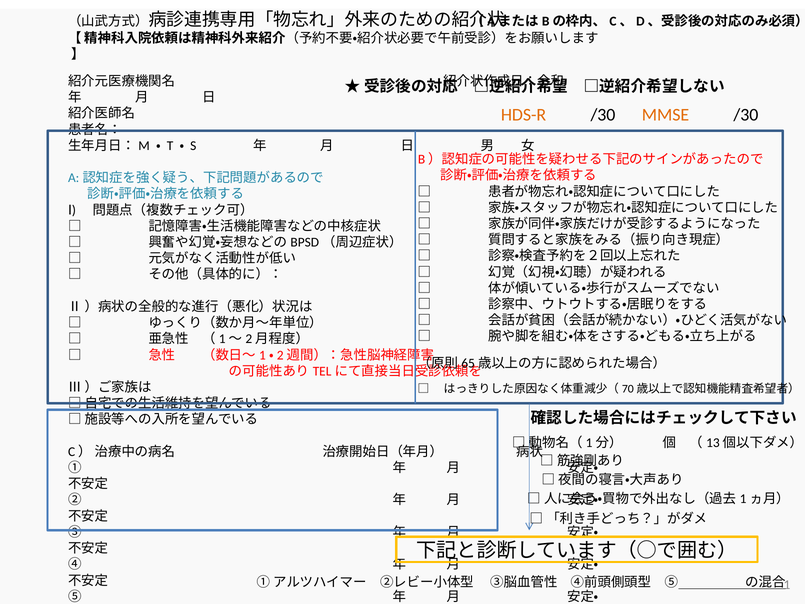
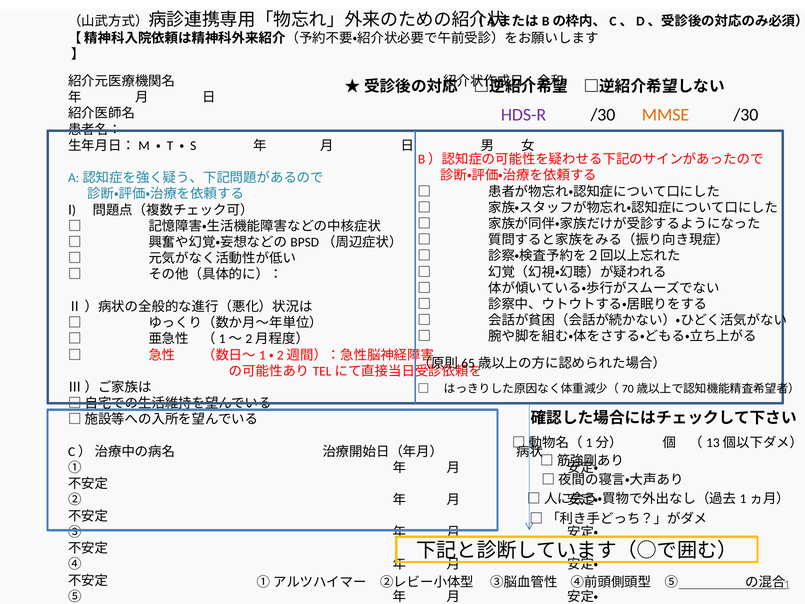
HDS-R colour: orange -> purple (524, 115)
